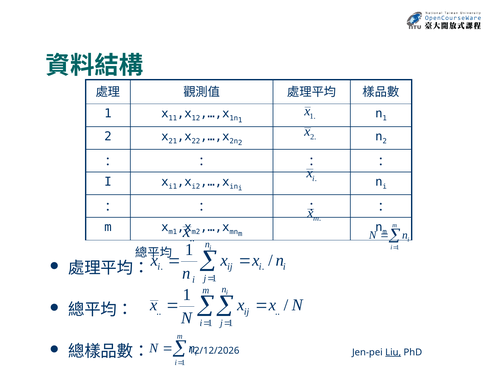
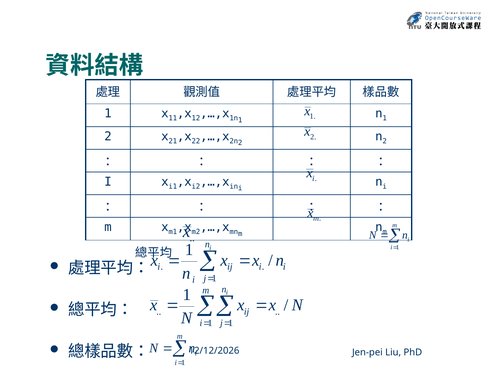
Liu underline: present -> none (393, 352)
